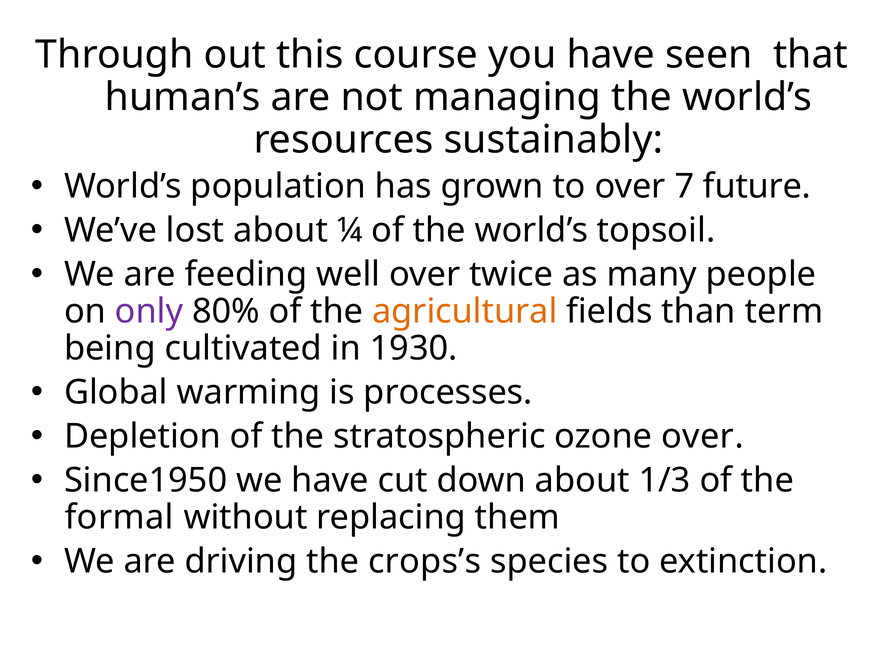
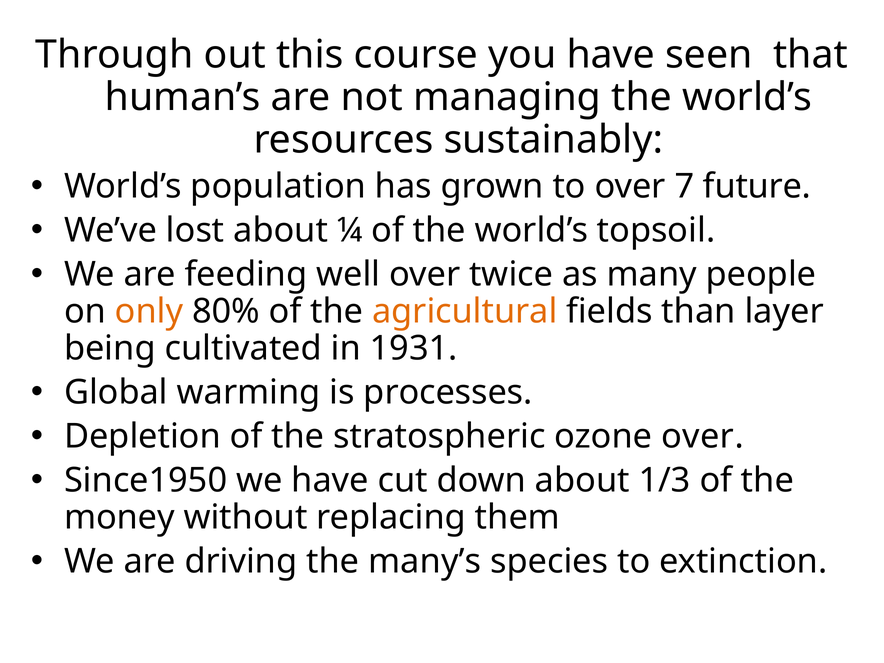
only colour: purple -> orange (149, 311)
term: term -> layer (784, 311)
1930: 1930 -> 1931 (414, 349)
formal: formal -> money (119, 517)
crops’s: crops’s -> many’s (425, 561)
